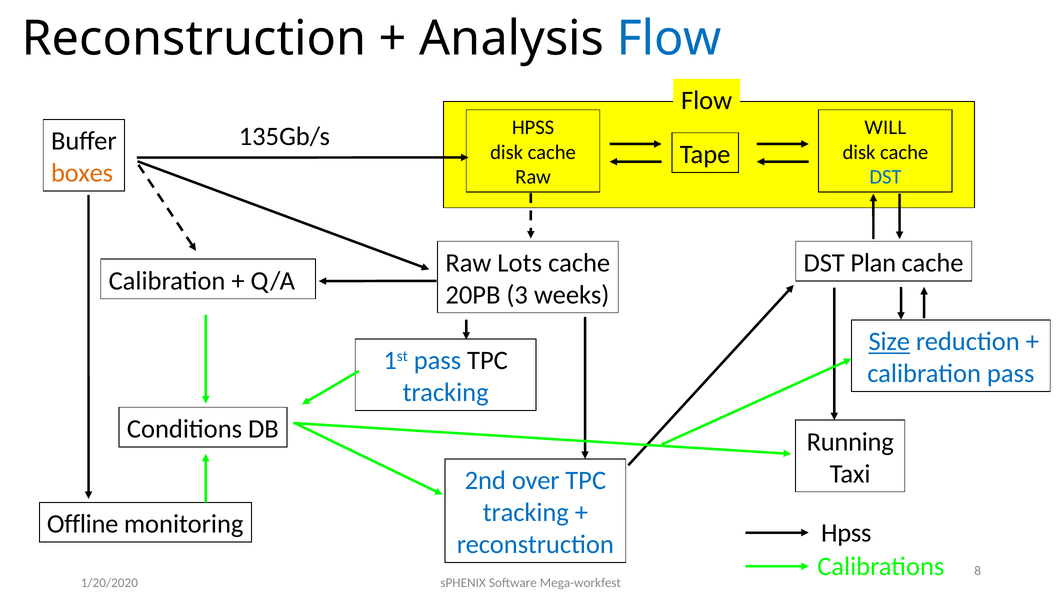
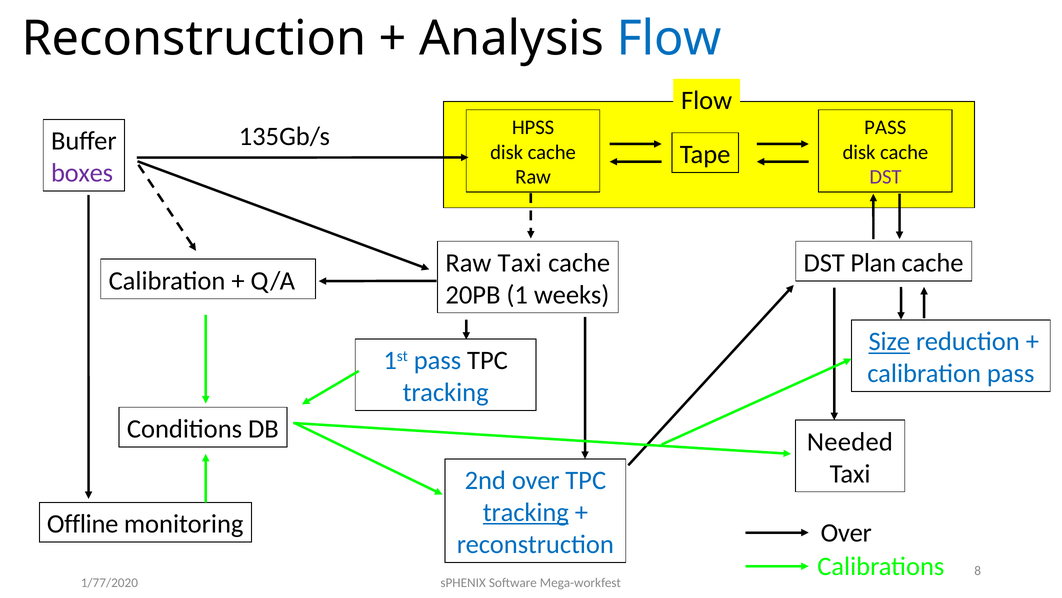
WILL: WILL -> PASS (885, 127)
boxes colour: orange -> purple (82, 173)
DST colour: blue -> purple (885, 177)
Raw Lots: Lots -> Taxi (520, 263)
3: 3 -> 1 (517, 295)
Running: Running -> Needed (850, 441)
tracking underline: none -> present (526, 512)
Hpss: Hpss -> Over (846, 532)
1/20/2020: 1/20/2020 -> 1/77/2020 (109, 582)
